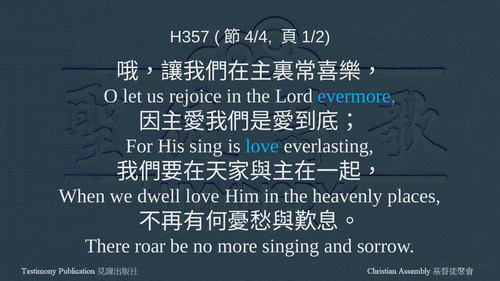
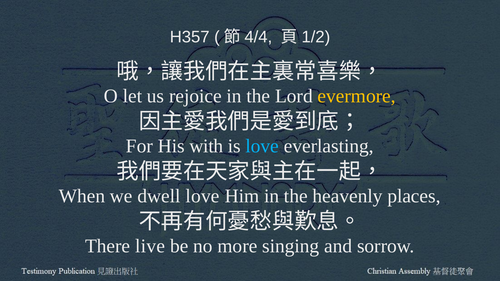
evermore colour: light blue -> yellow (357, 96)
sing: sing -> with (206, 146)
roar: roar -> live (150, 246)
